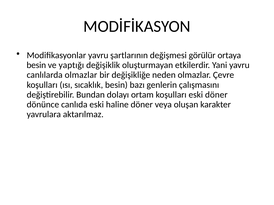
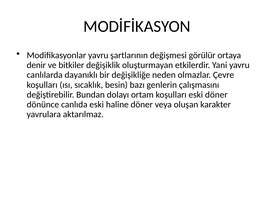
besin: besin -> denir (36, 65)
yaptığı: yaptığı -> bitkiler (71, 65)
canlılarda olmazlar: olmazlar -> dayanıklı (81, 75)
